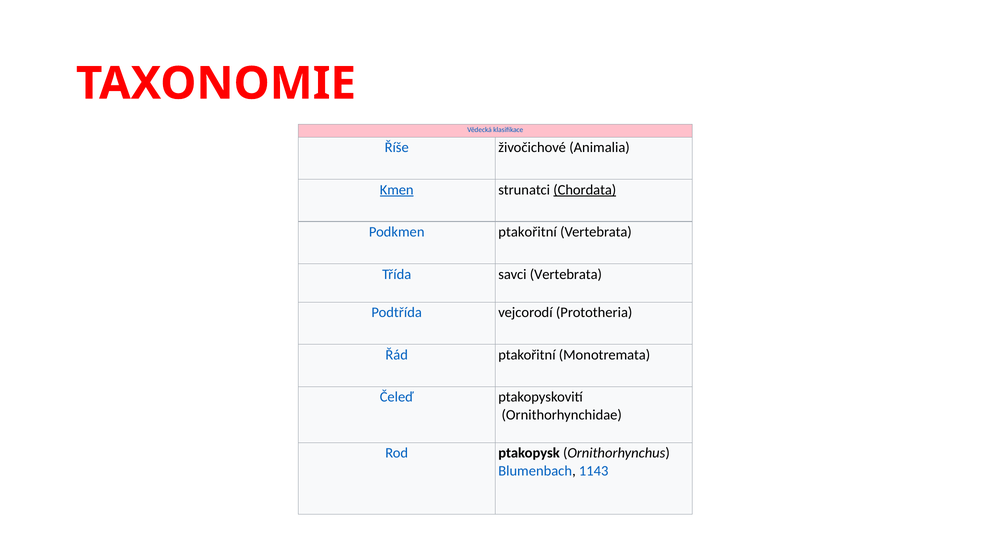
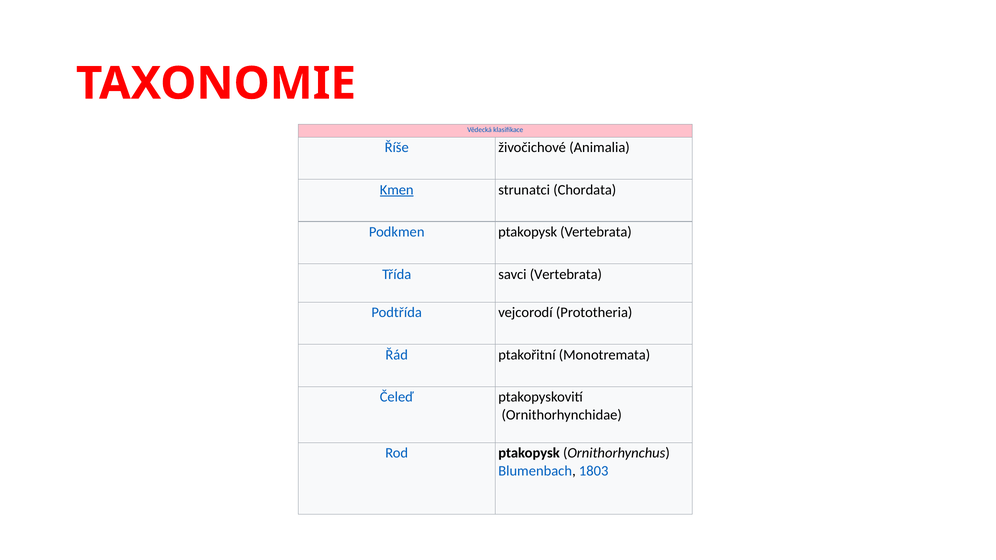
Chordata underline: present -> none (585, 190)
Podkmen ptakořitní: ptakořitní -> ptakopysk (528, 232)
1143: 1143 -> 1803 (594, 471)
